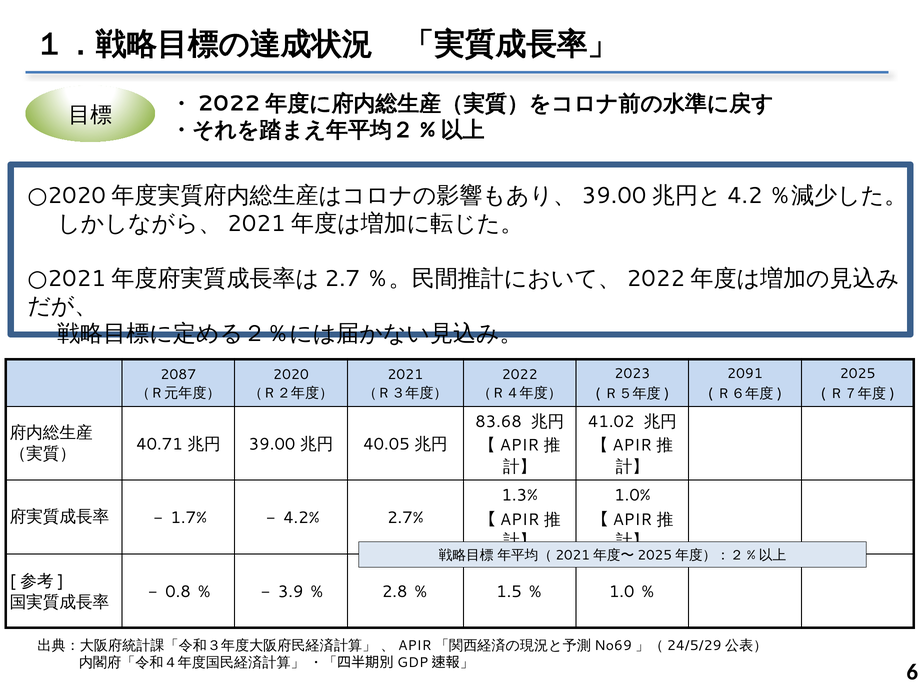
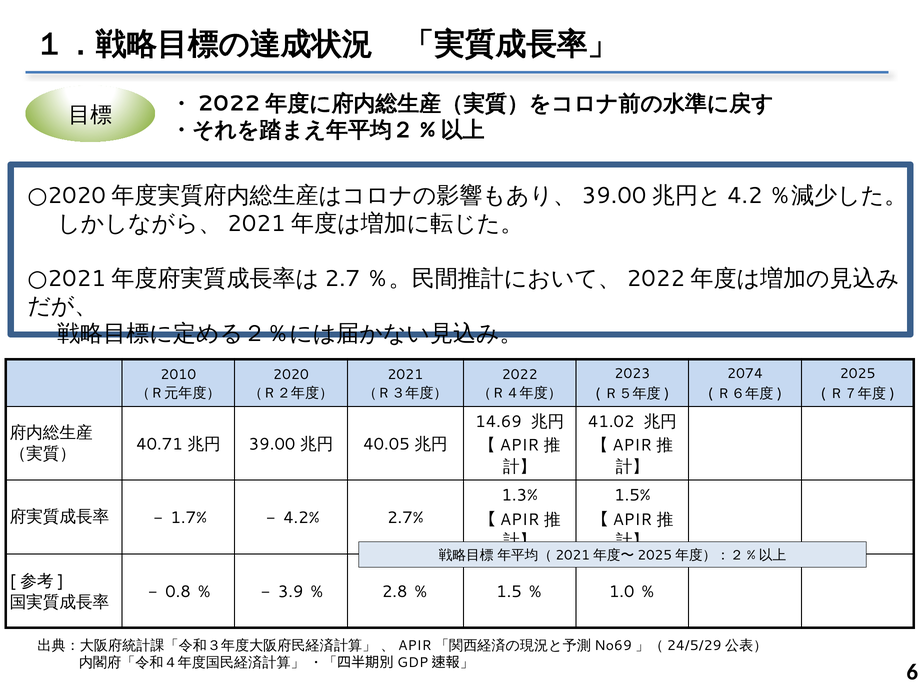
2091: 2091 -> 2074 (745, 374)
2087: 2087 -> 2010 (178, 375)
83.68: 83.68 -> 14.69 (499, 422)
1.0%: 1.0% -> 1.5% (632, 496)
